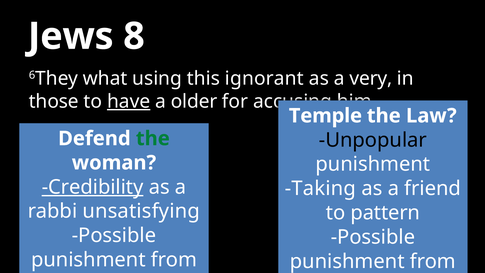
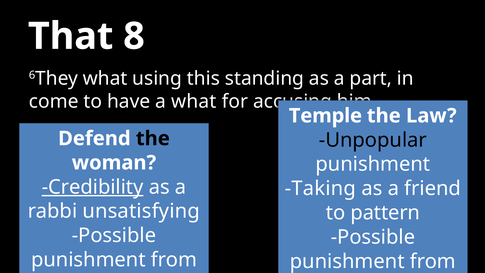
Jews: Jews -> That (71, 36)
ignorant: ignorant -> standing (264, 78)
very: very -> part (371, 78)
those: those -> come (54, 101)
have underline: present -> none (129, 101)
a older: older -> what (194, 101)
the colour: green -> black (153, 138)
